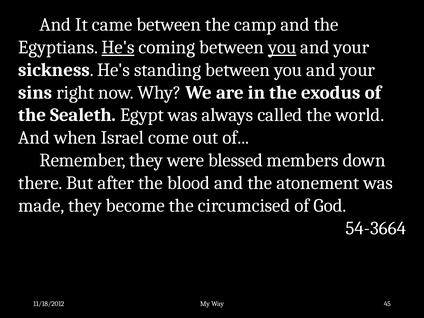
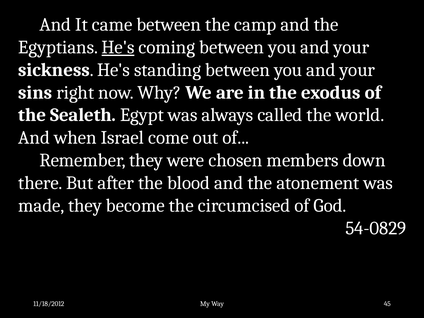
you underline: present -> none (282, 47)
blessed: blessed -> chosen (235, 160)
54-3664: 54-3664 -> 54-0829 (376, 228)
